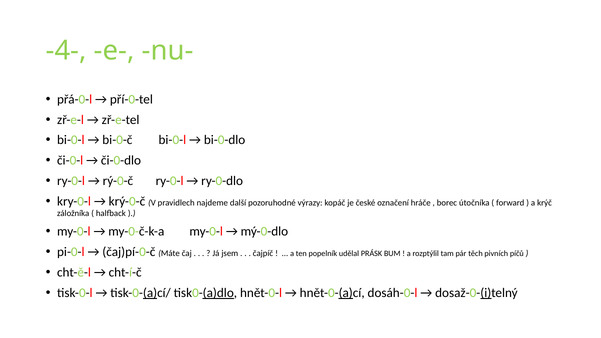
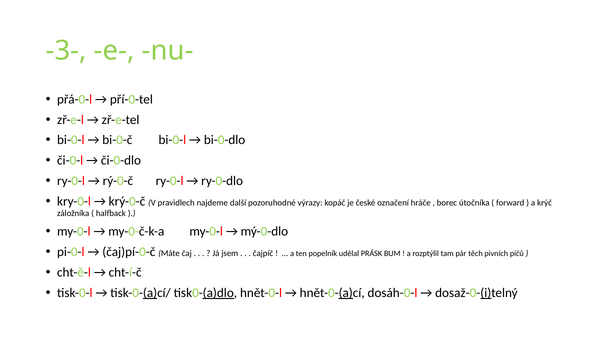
-4-: -4- -> -3- (66, 50)
